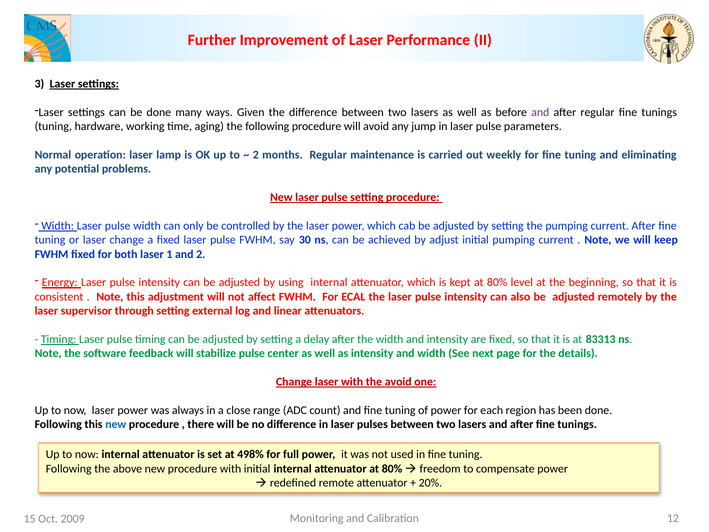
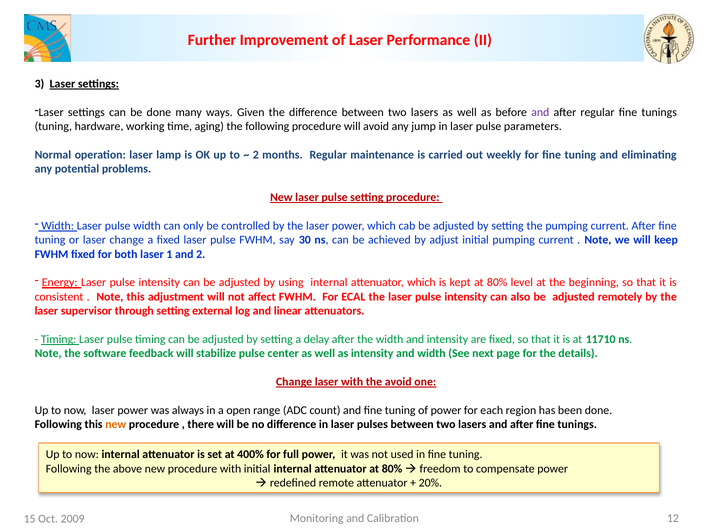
83313: 83313 -> 11710 (601, 339)
close: close -> open (238, 410)
new colour: blue -> orange (116, 424)
498%: 498% -> 400% (250, 454)
